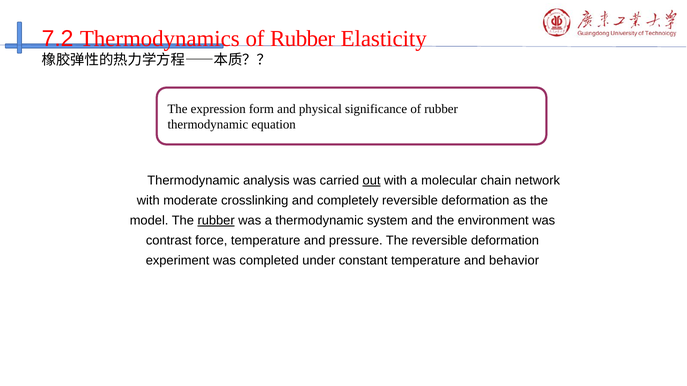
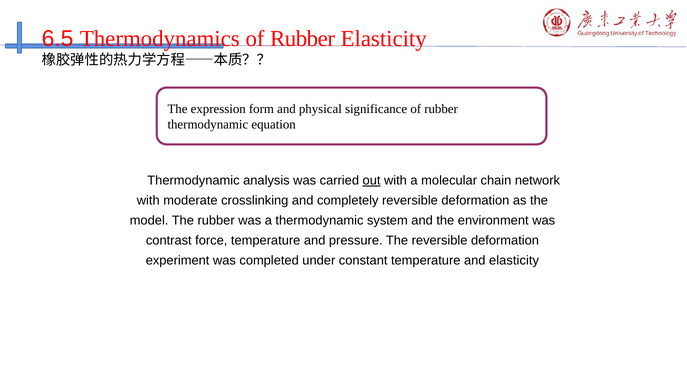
7.2: 7.2 -> 6.5 (58, 39)
rubber underline: present -> none (216, 221)
and behavior: behavior -> elasticity (514, 261)
